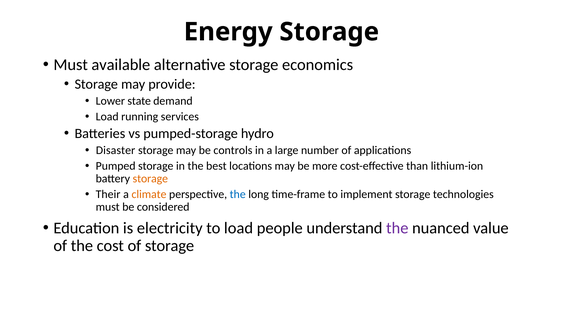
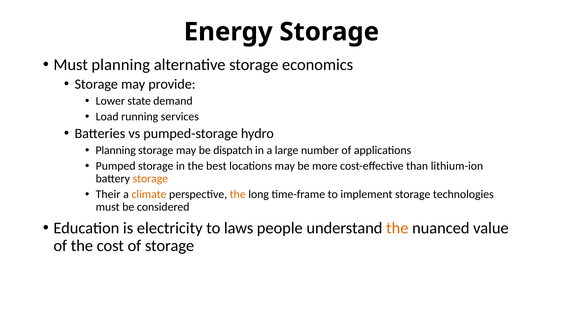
Must available: available -> planning (121, 65)
Disaster: Disaster -> Planning (116, 150)
controls: controls -> dispatch (233, 150)
the colour: blue -> orange (238, 194)
to load: load -> laws (239, 228)
the colour: purple -> orange (397, 228)
